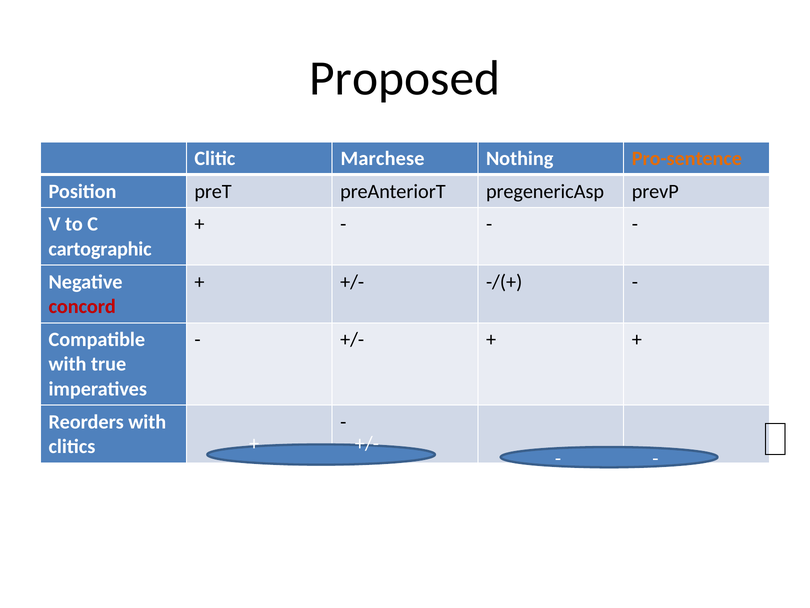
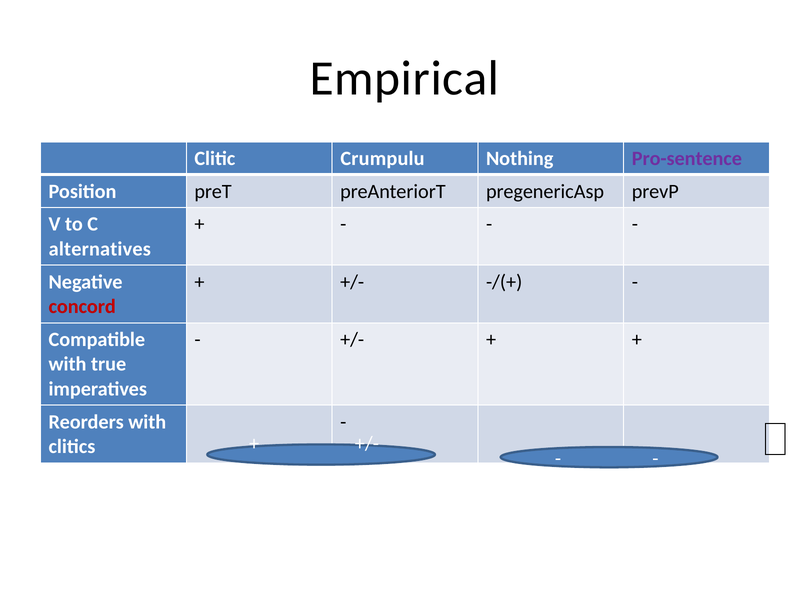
Proposed: Proposed -> Empirical (405, 78)
Marchese: Marchese -> Crumpulu (383, 158)
Pro-sentence colour: orange -> purple (687, 158)
cartographic: cartographic -> alternatives (100, 249)
